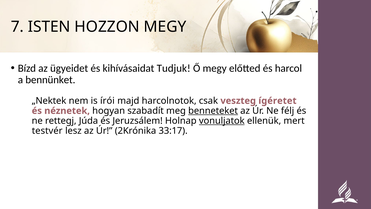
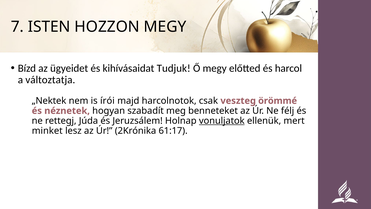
bennünket: bennünket -> változtatja (50, 80)
ígéretet: ígéretet -> örömmé (278, 101)
benneteket underline: present -> none (213, 111)
testvér: testvér -> minket (47, 131)
33:17: 33:17 -> 61:17 (173, 131)
